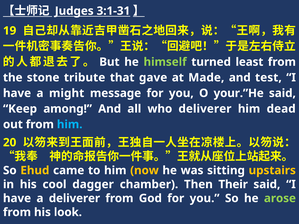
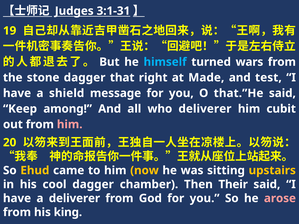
himself colour: light green -> light blue (165, 62)
least: least -> wars (249, 62)
stone tribute: tribute -> dagger (85, 78)
gave: gave -> right (153, 78)
might: might -> shield (67, 93)
your.”He: your.”He -> that.”He (239, 93)
dead: dead -> cubit (281, 109)
him colour: light blue -> pink (70, 125)
arose colour: light green -> pink (280, 199)
look: look -> king (68, 212)
